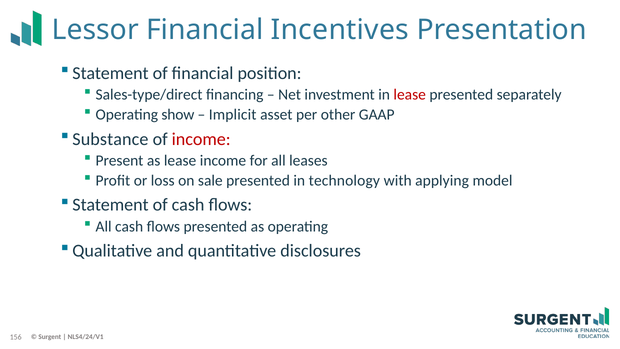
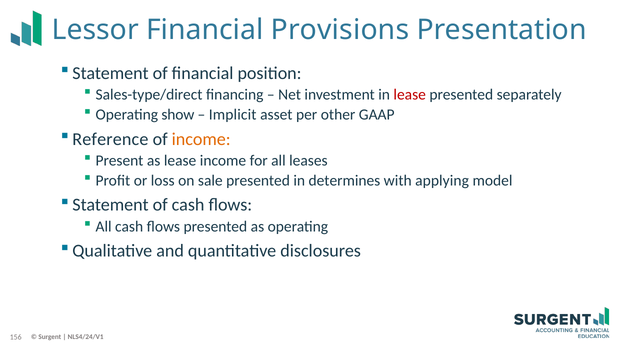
Incentives: Incentives -> Provisions (340, 30)
Substance: Substance -> Reference (110, 139)
income colour: red -> orange (201, 139)
technology: technology -> determines (344, 180)
